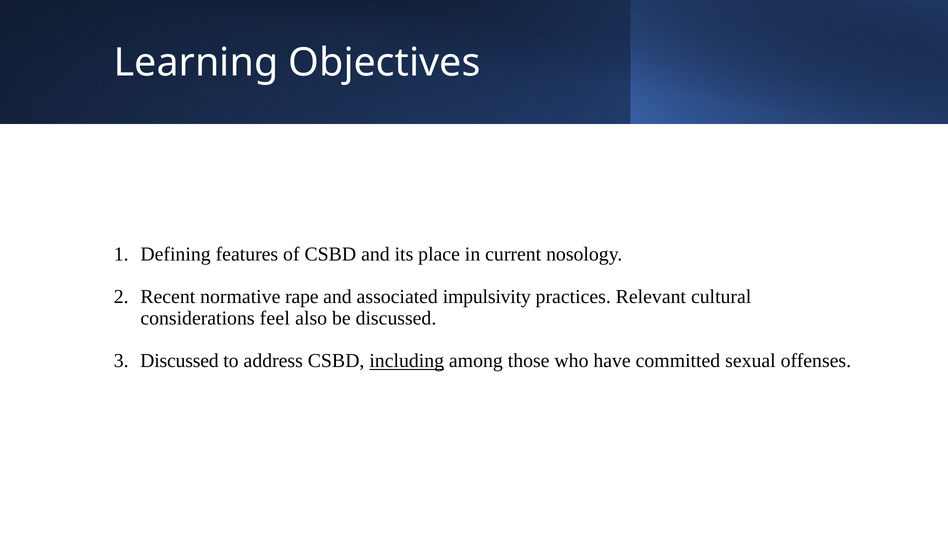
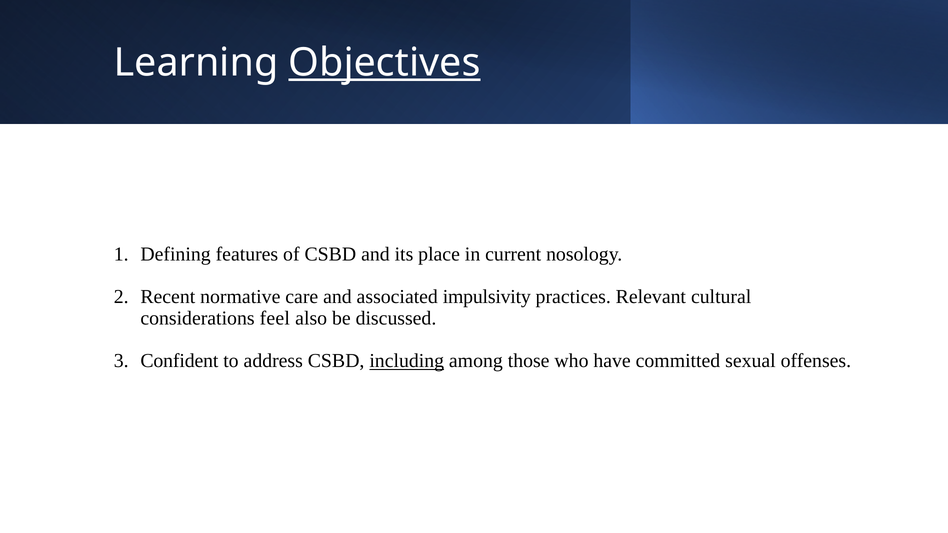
Objectives underline: none -> present (385, 63)
rape: rape -> care (302, 297)
Discussed: Discussed -> Confident (179, 361)
